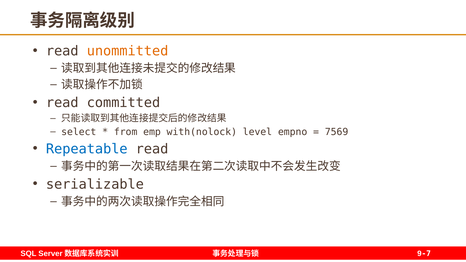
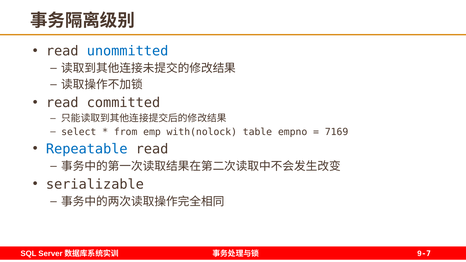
unommitted colour: orange -> blue (128, 51)
level: level -> table (257, 132)
7569: 7569 -> 7169 (337, 132)
